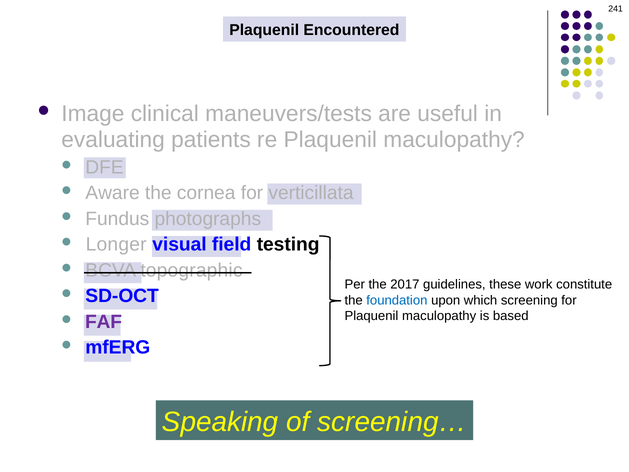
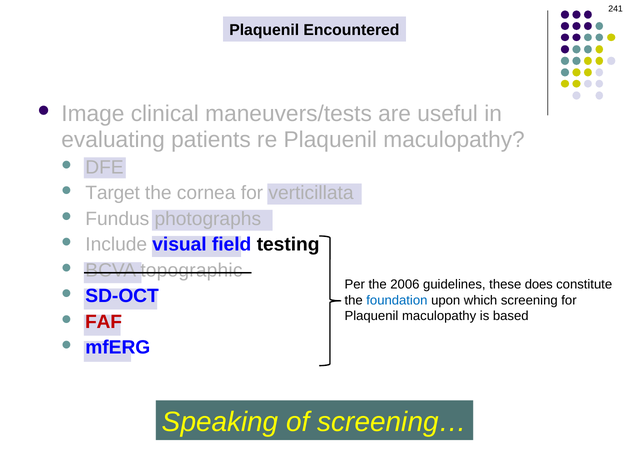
Aware: Aware -> Target (113, 193)
Longer: Longer -> Include (116, 244)
2017: 2017 -> 2006 (405, 284)
work: work -> does (539, 284)
FAF colour: purple -> red (104, 322)
